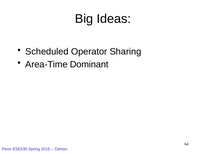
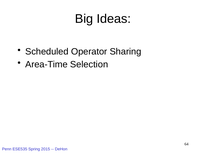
Dominant: Dominant -> Selection (89, 65)
